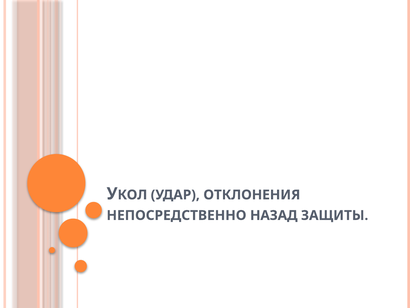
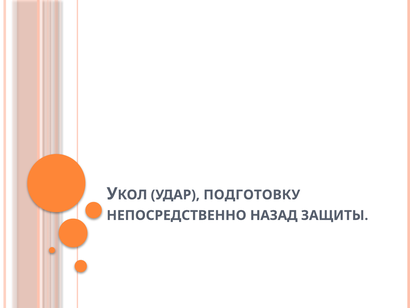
ОТКЛОНЕНИЯ: ОТКЛОНЕНИЯ -> ПОДГОТОВКУ (252, 195)
